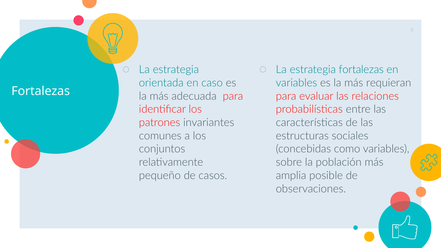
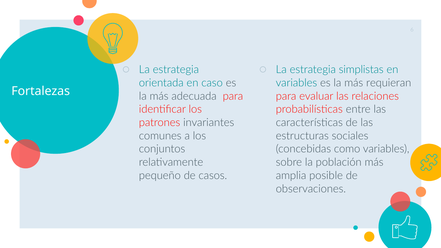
estrategia fortalezas: fortalezas -> simplistas (361, 70)
